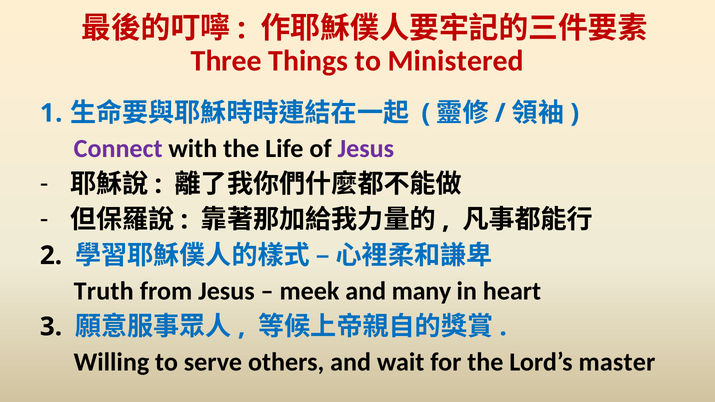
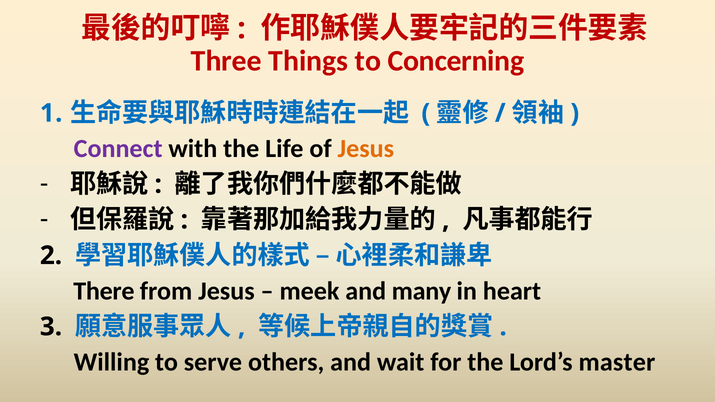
Ministered: Ministered -> Concerning (456, 61)
Jesus colour: purple -> orange (366, 149)
Truth: Truth -> There (104, 291)
